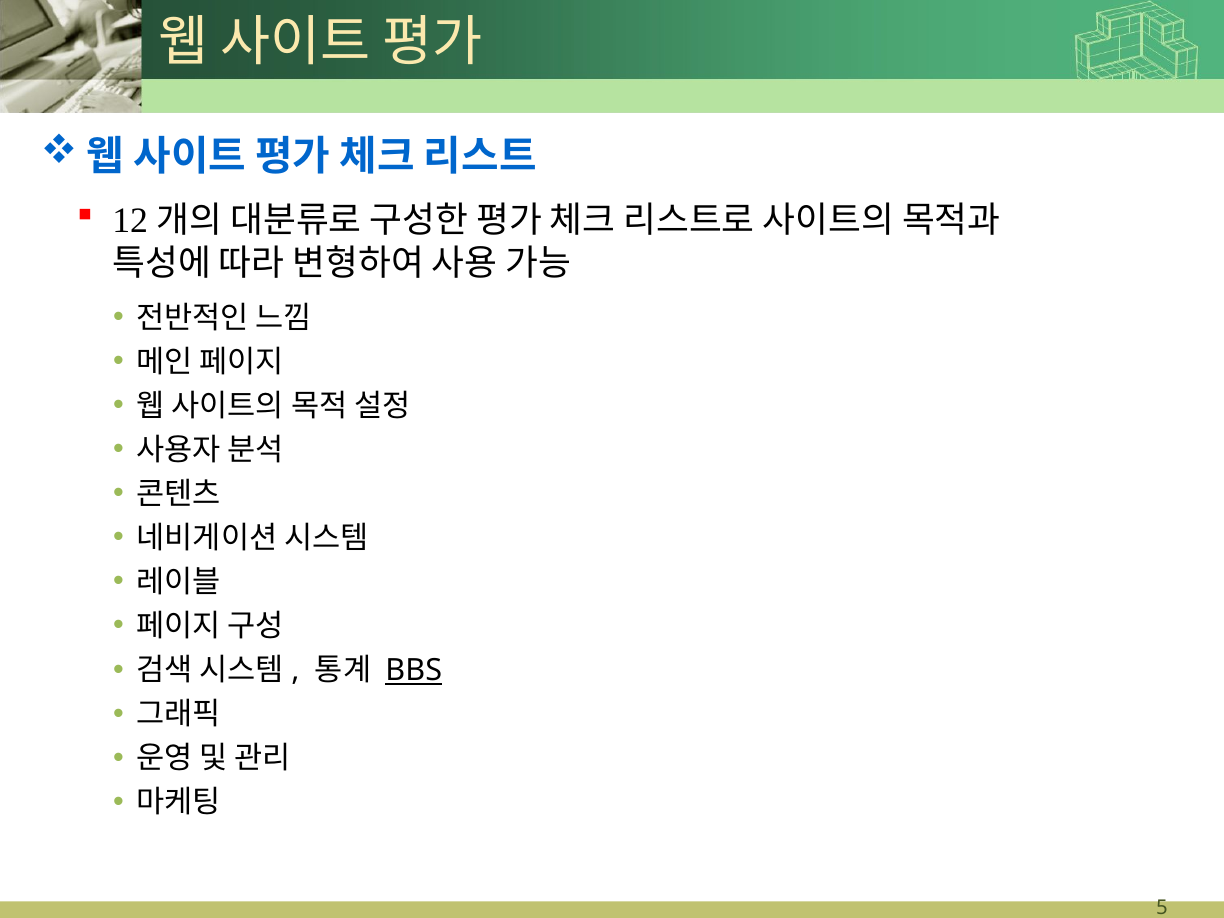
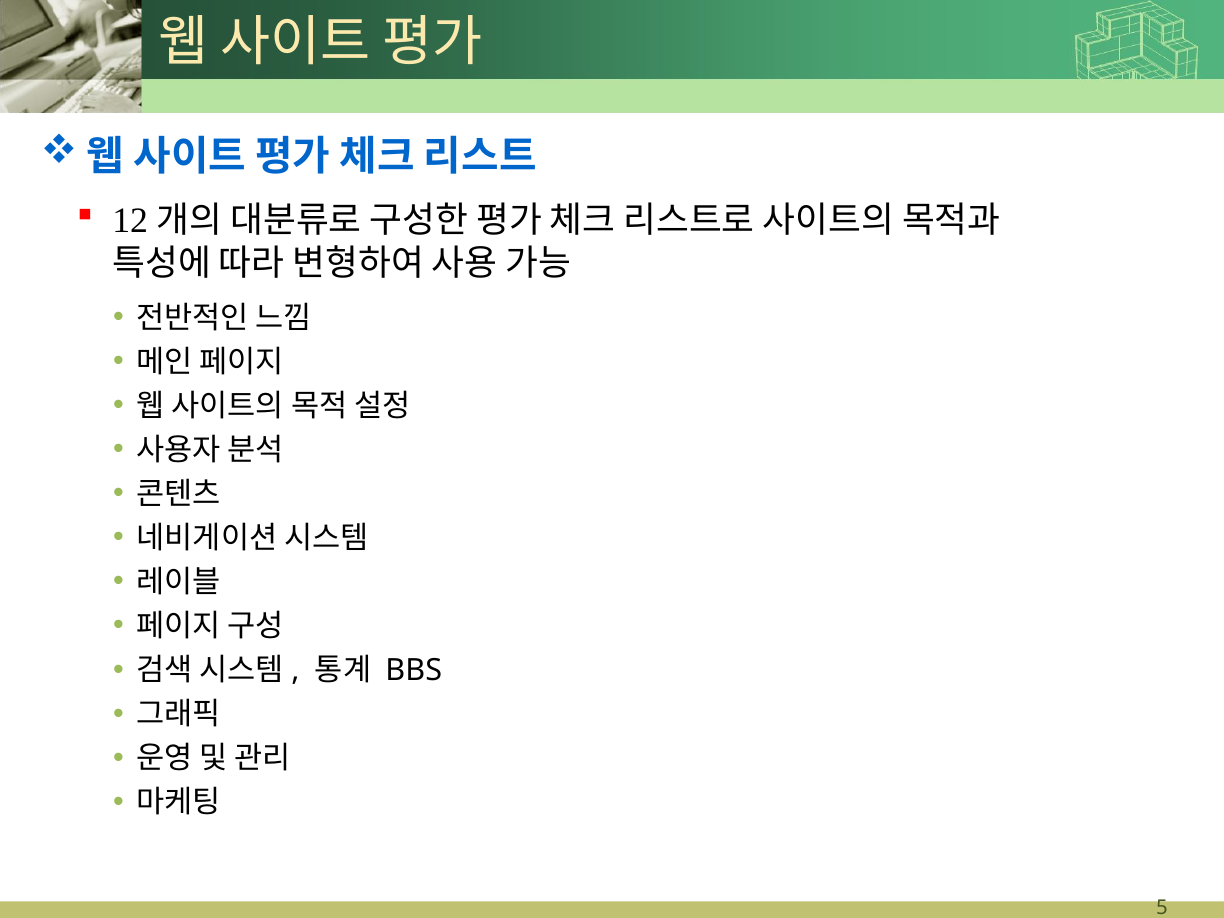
BBS underline: present -> none (414, 671)
